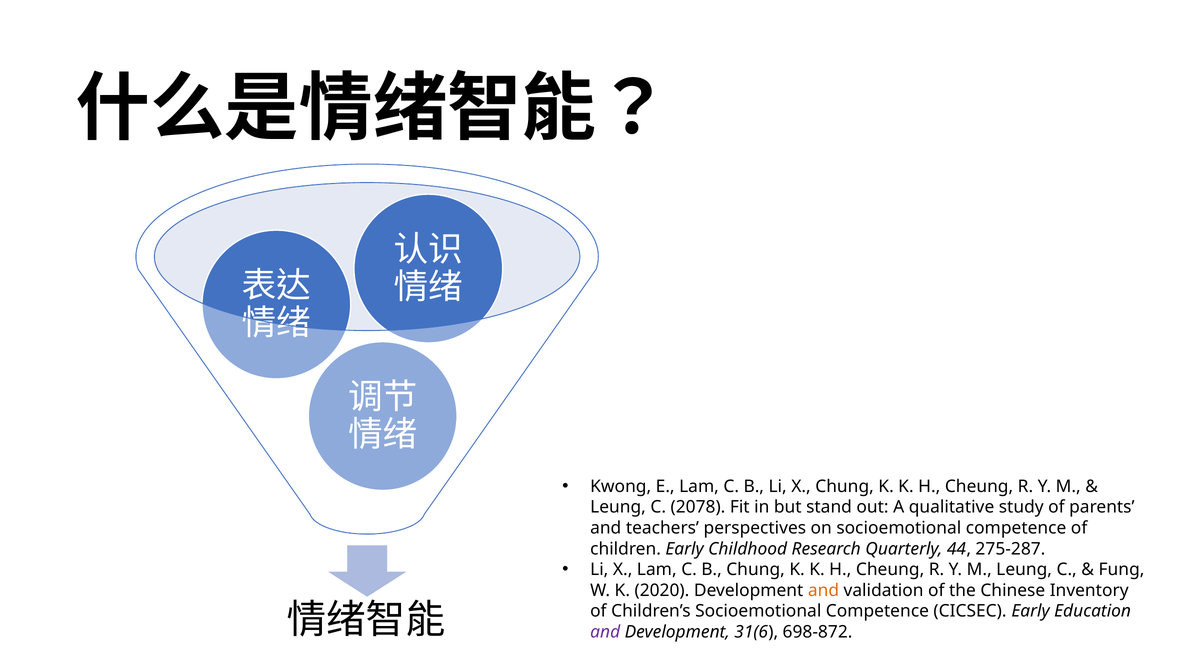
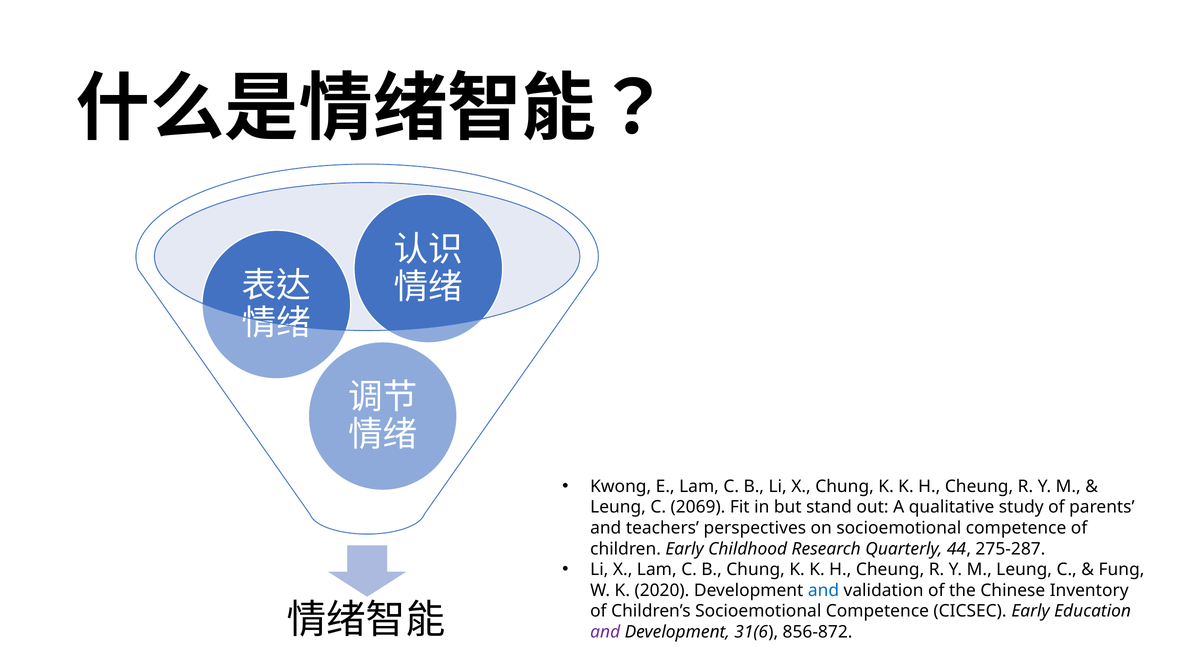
2078: 2078 -> 2069 (698, 507)
and colour: orange -> blue (823, 590)
698-872: 698-872 -> 856-872 (818, 632)
